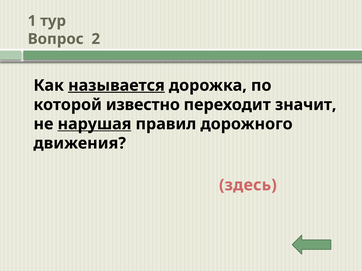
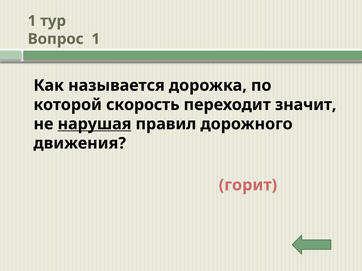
Вопрос 2: 2 -> 1 (96, 39)
называется underline: present -> none (116, 86)
известно: известно -> скорость (143, 105)
здесь: здесь -> горит (248, 185)
